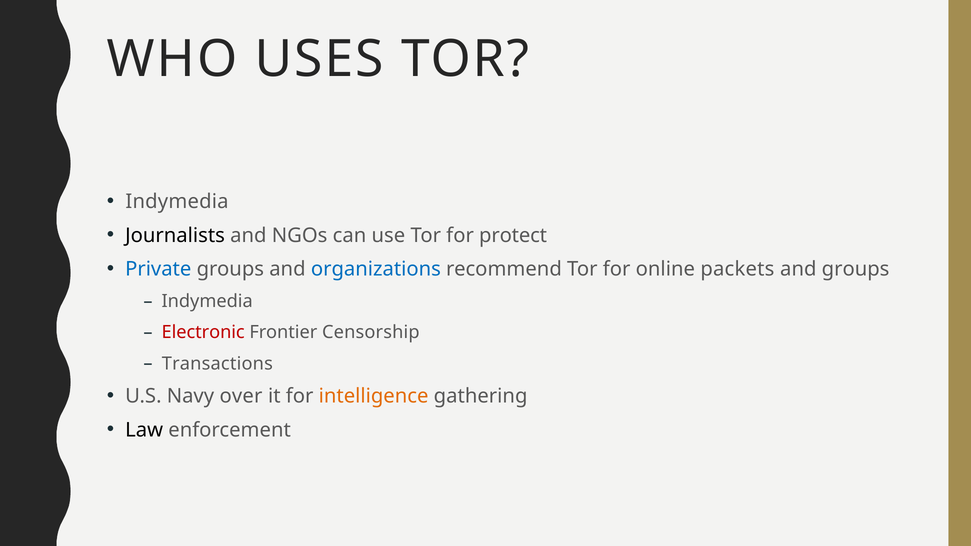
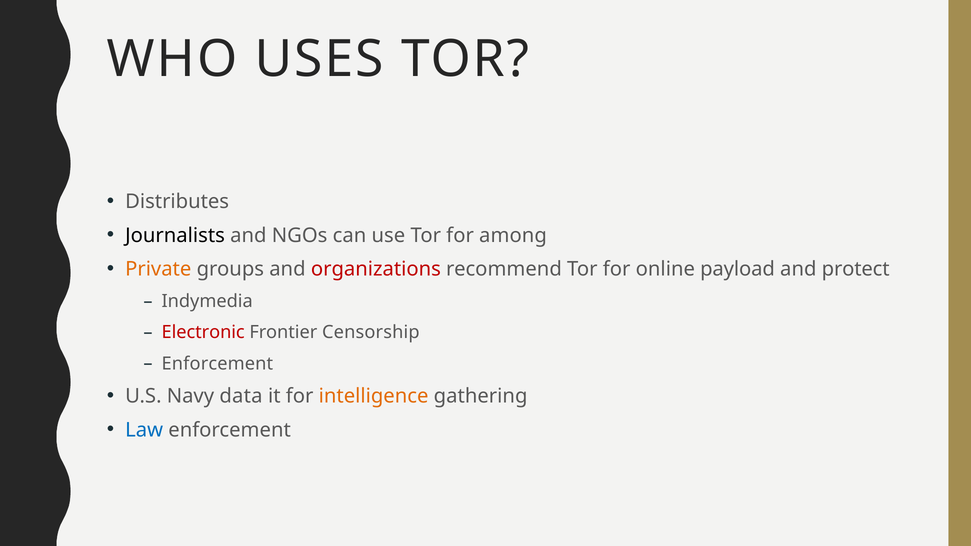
Indymedia: Indymedia -> Distributes (177, 202)
protect: protect -> among (513, 235)
Private colour: blue -> orange (158, 269)
organizations colour: blue -> red (376, 269)
packets: packets -> payload (738, 269)
and groups: groups -> protect (856, 269)
Transactions: Transactions -> Enforcement (217, 364)
over: over -> data (241, 396)
Law colour: black -> blue (144, 430)
